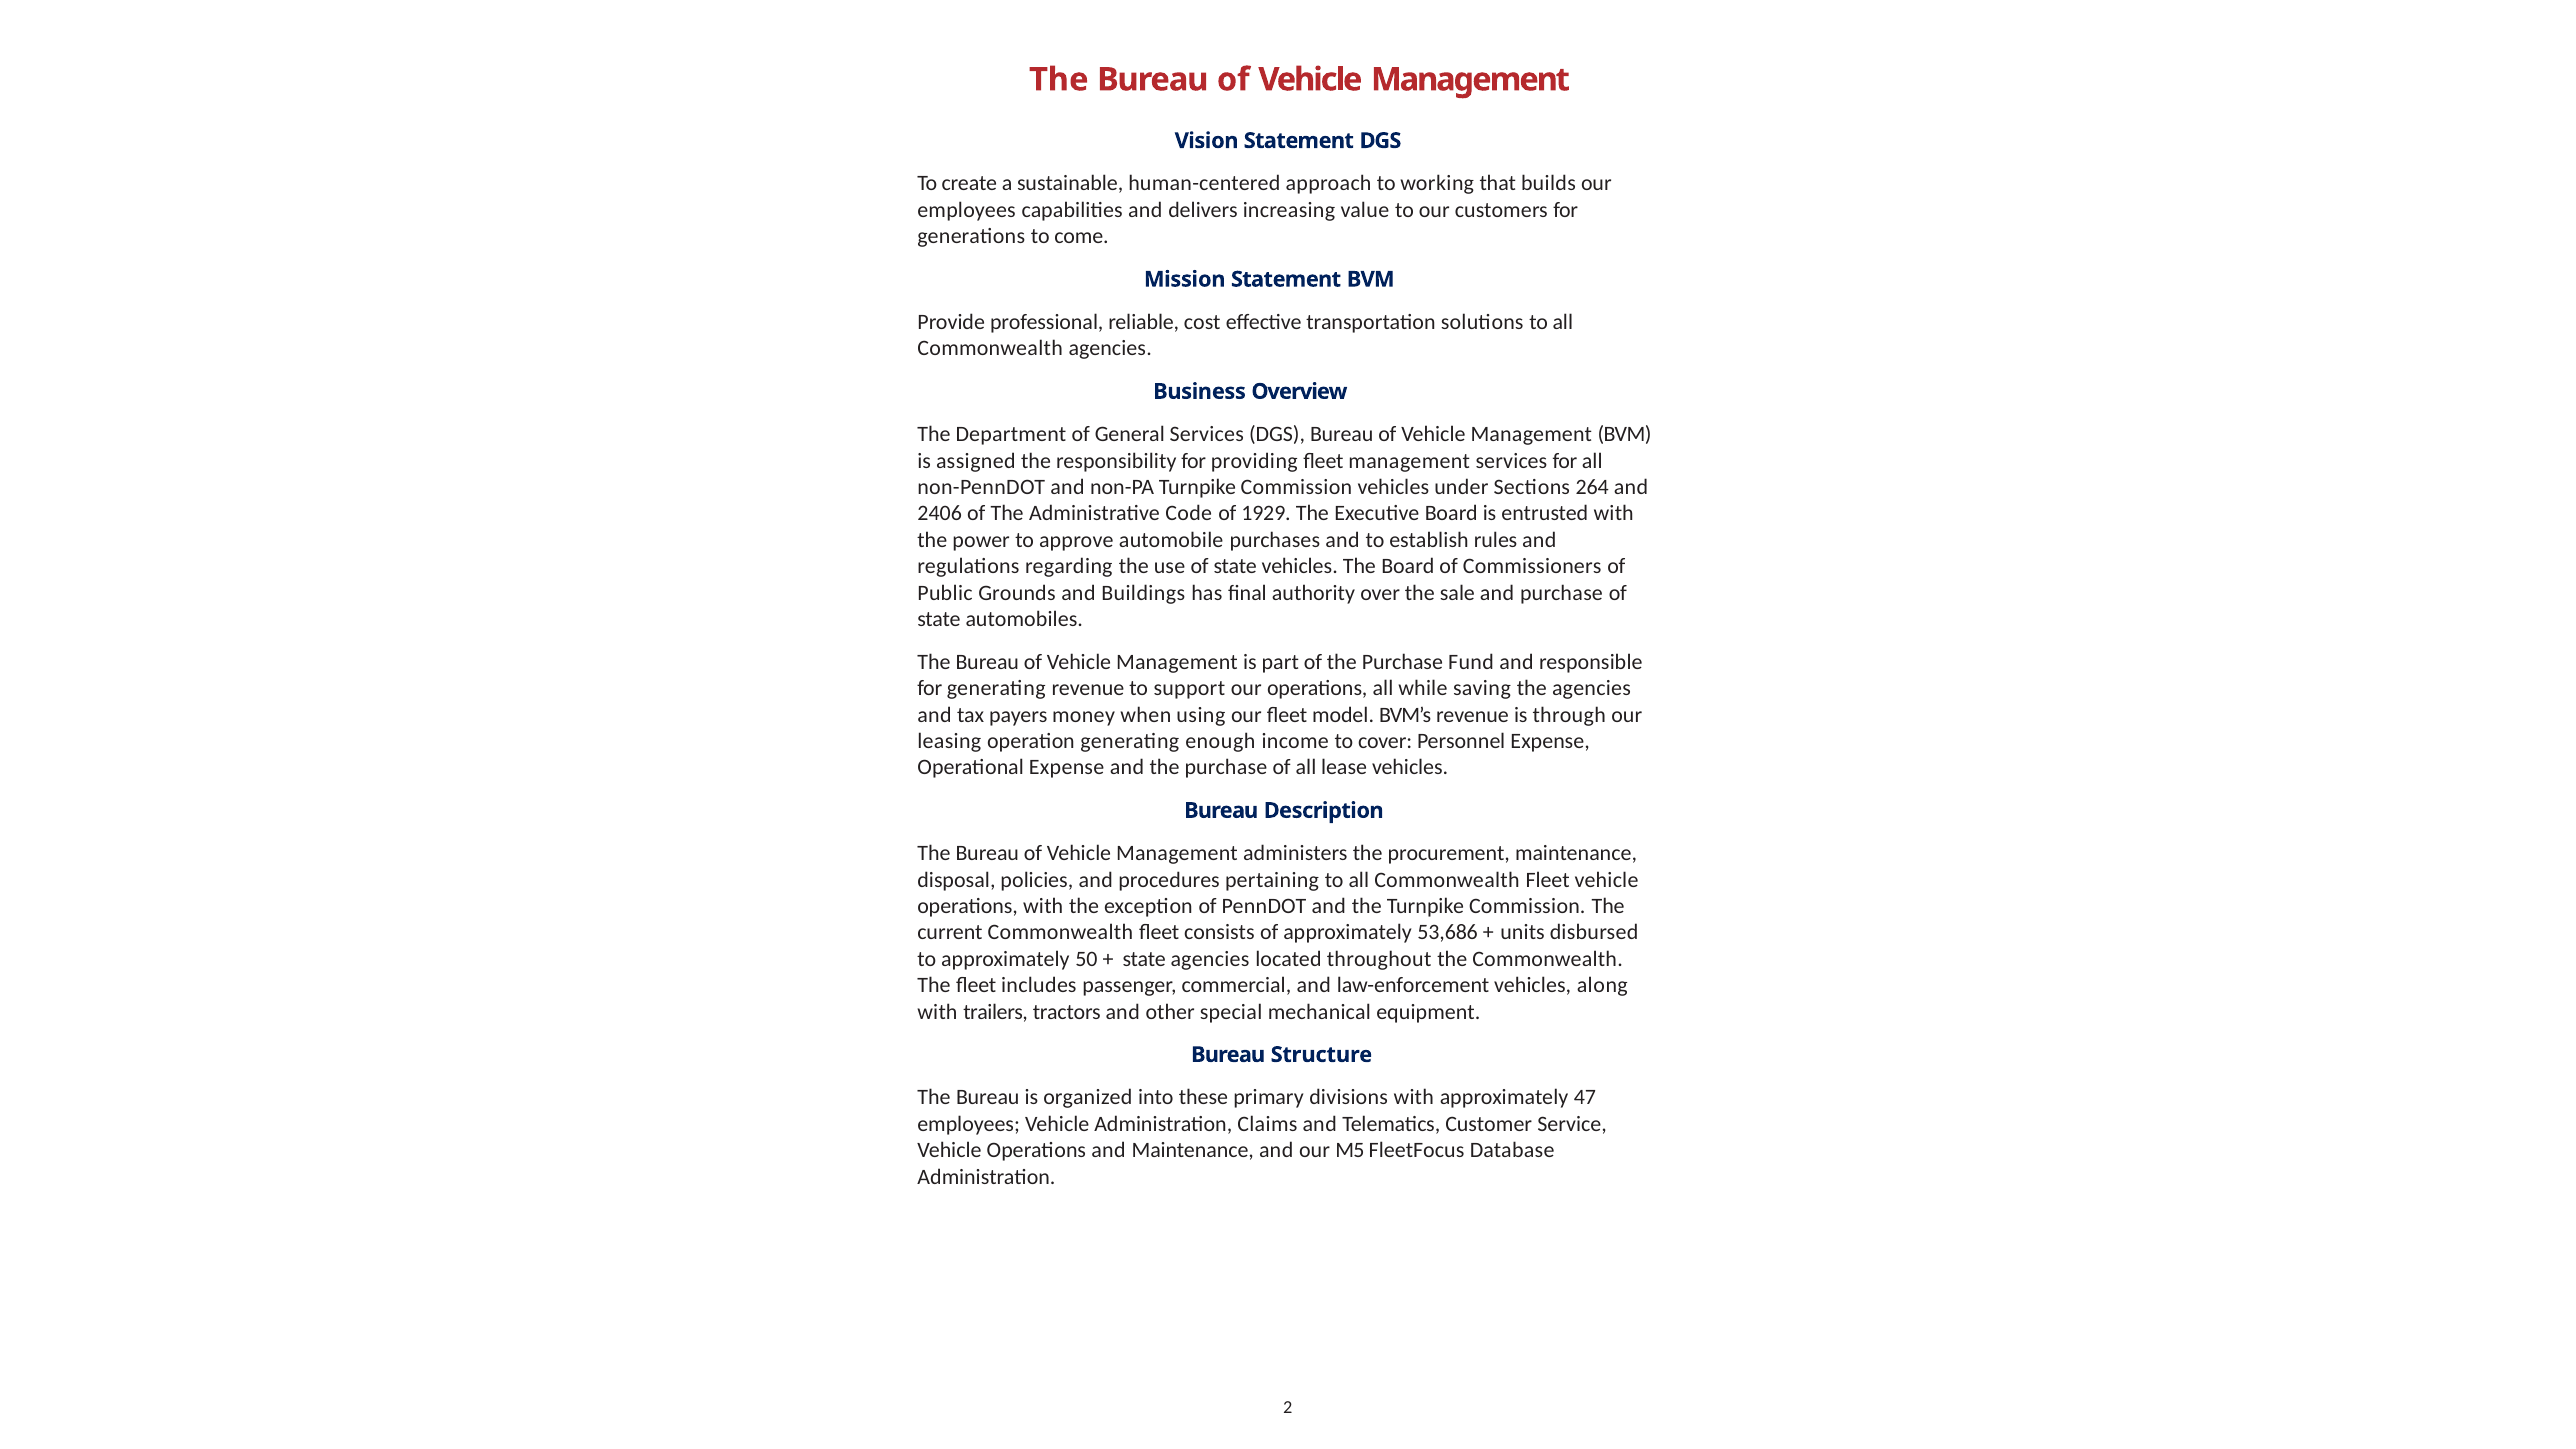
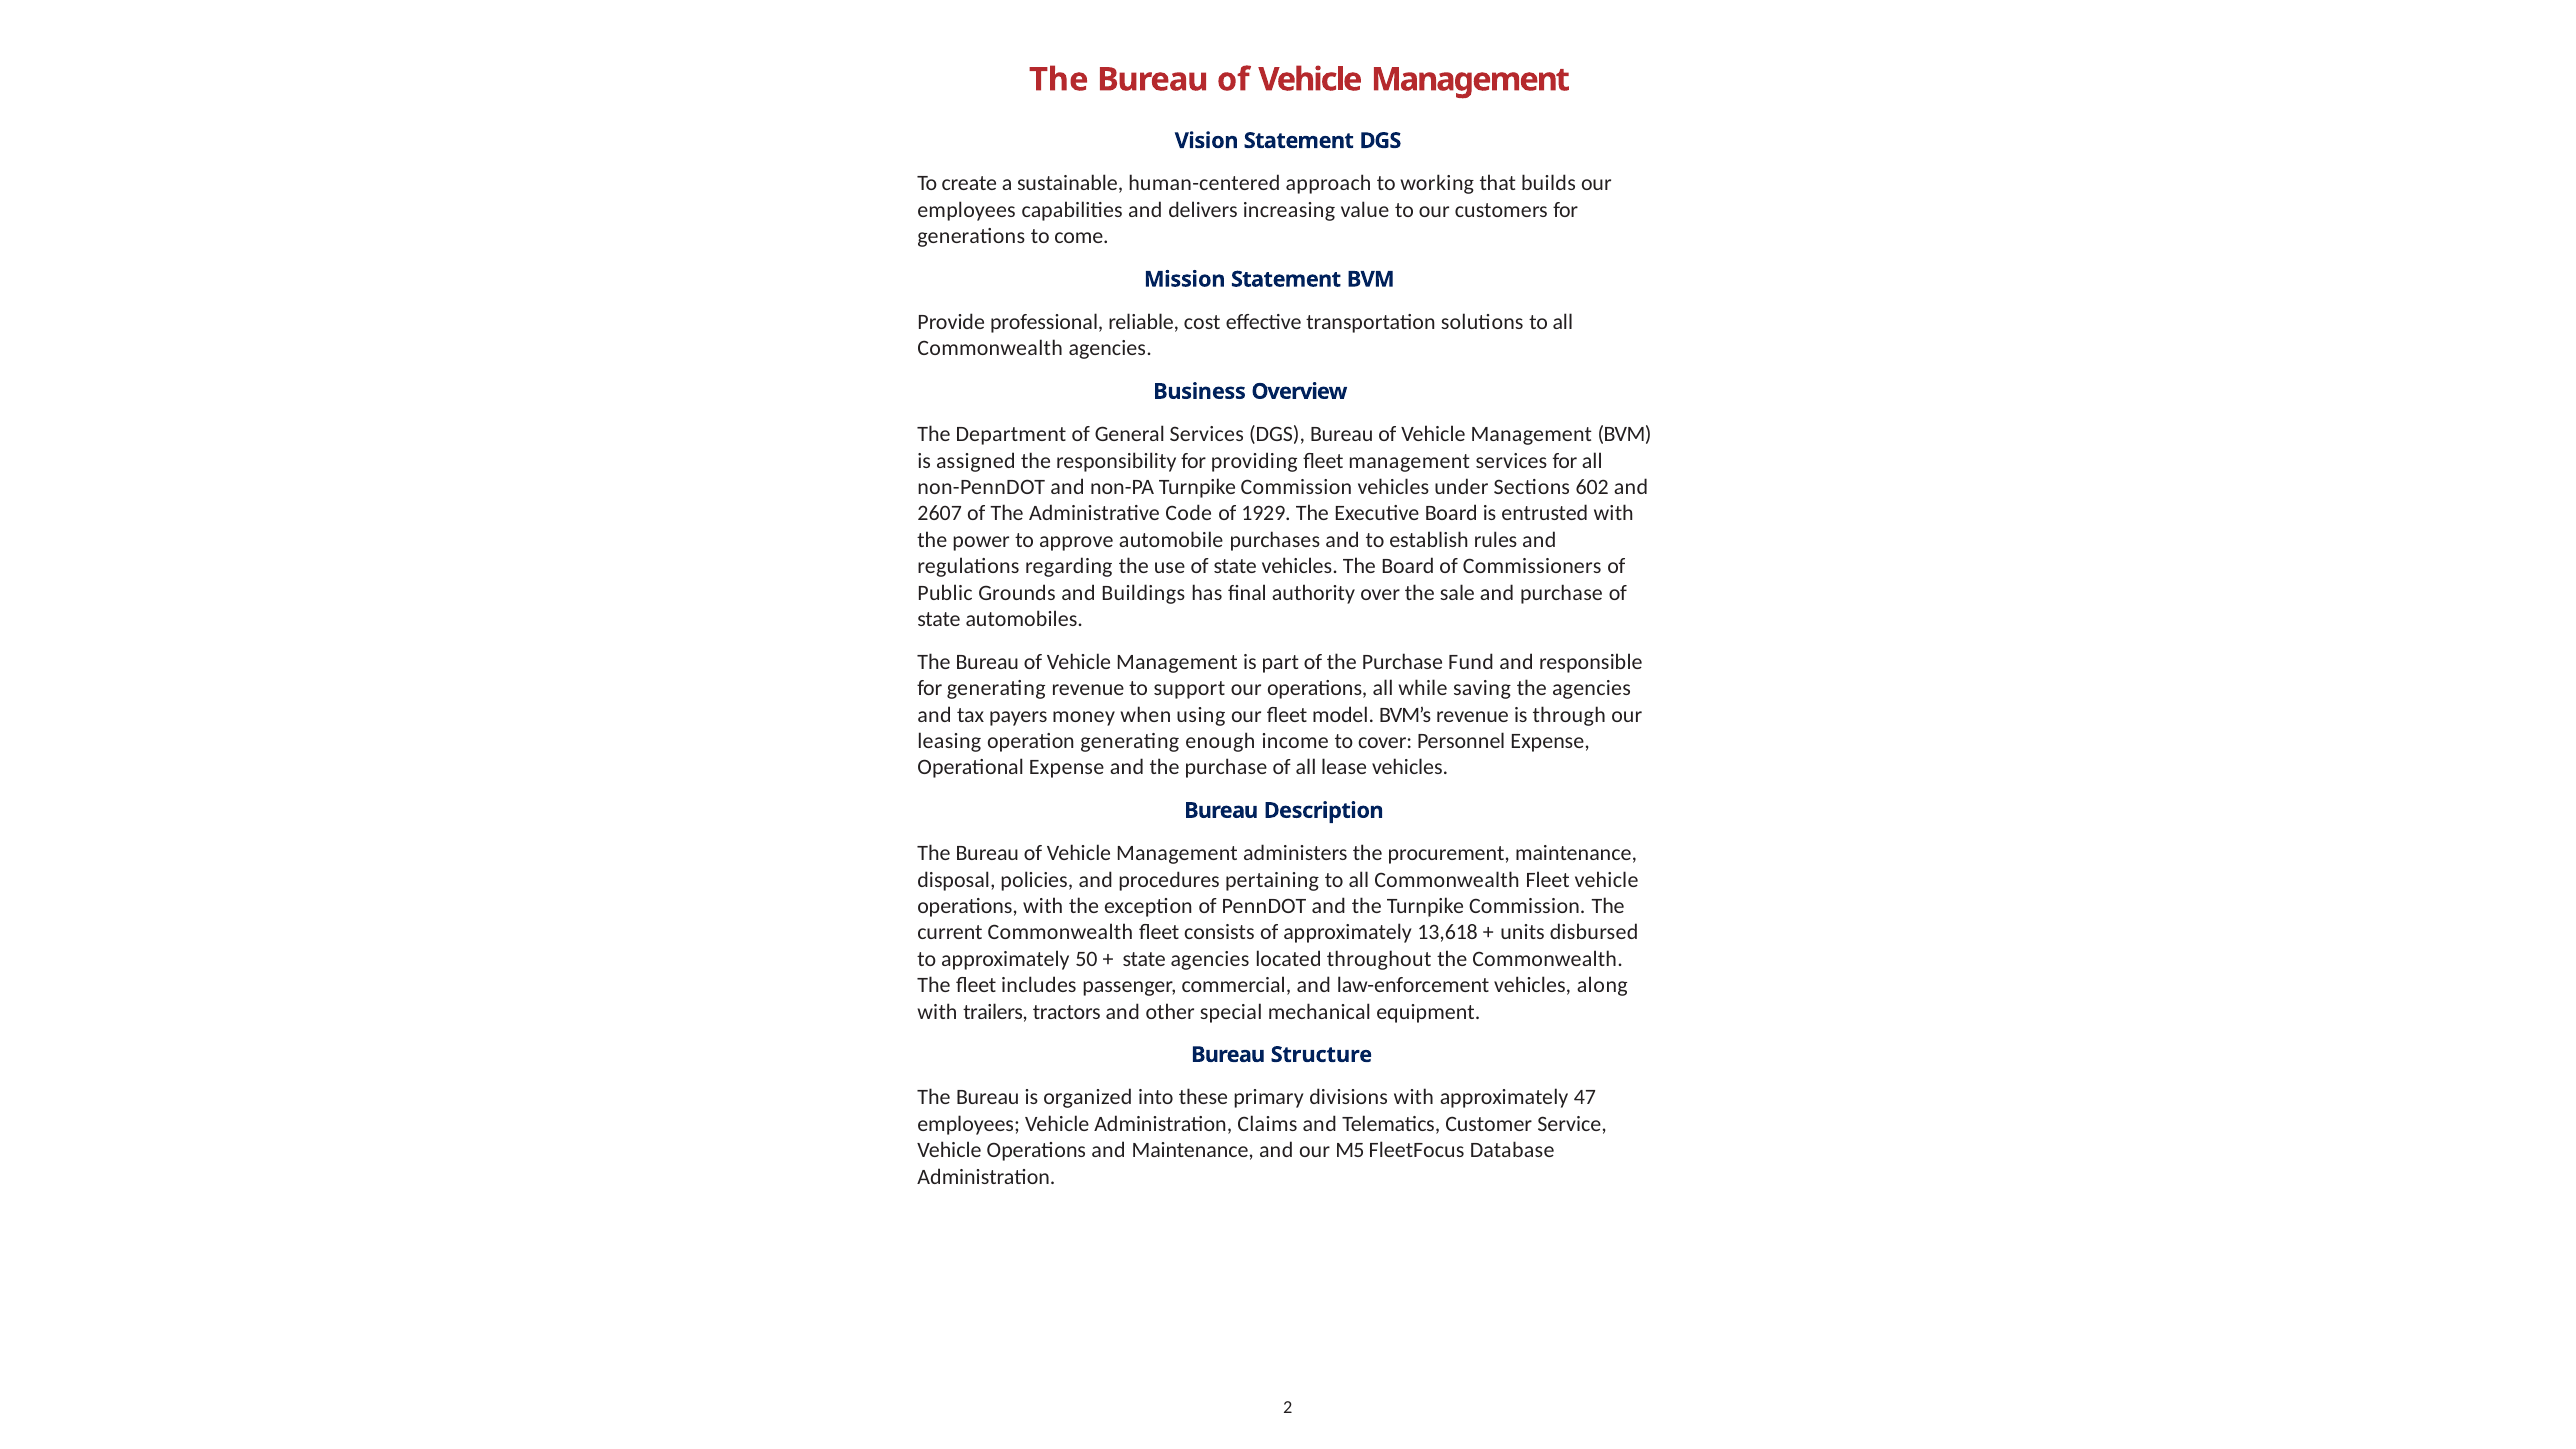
264: 264 -> 602 (1592, 487)
2406: 2406 -> 2607 (940, 514)
53,686: 53,686 -> 13,618 (1448, 933)
